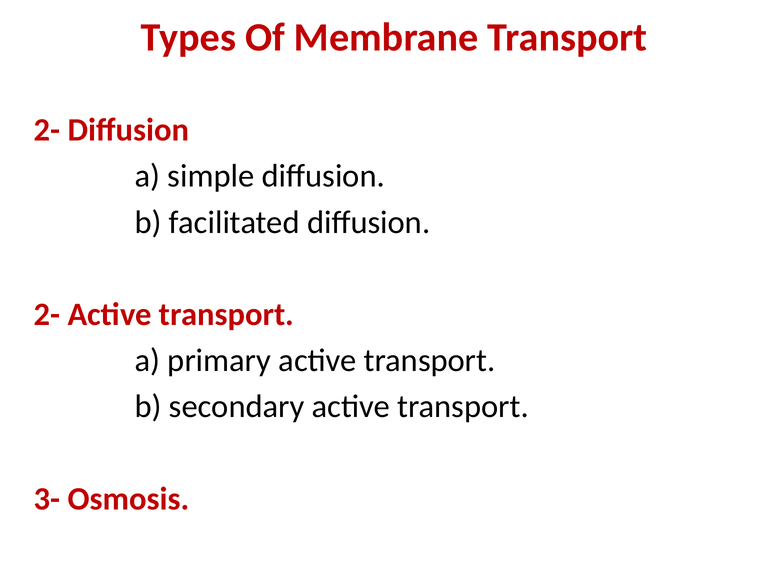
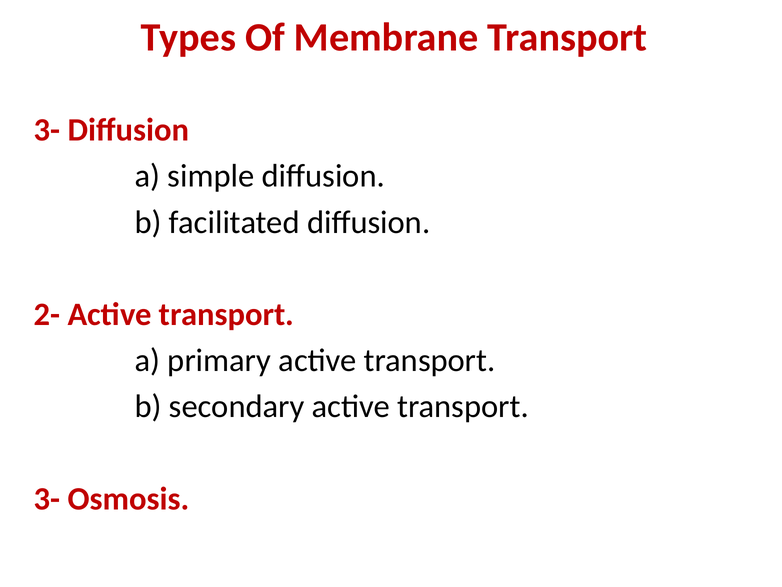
2-: 2- -> 3- (47, 130)
